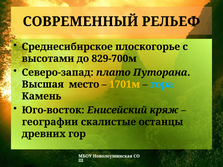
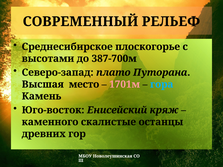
829-700м: 829-700м -> 387-700м (114, 59)
1701м colour: yellow -> pink (125, 84)
географии: географии -> каменного (50, 122)
